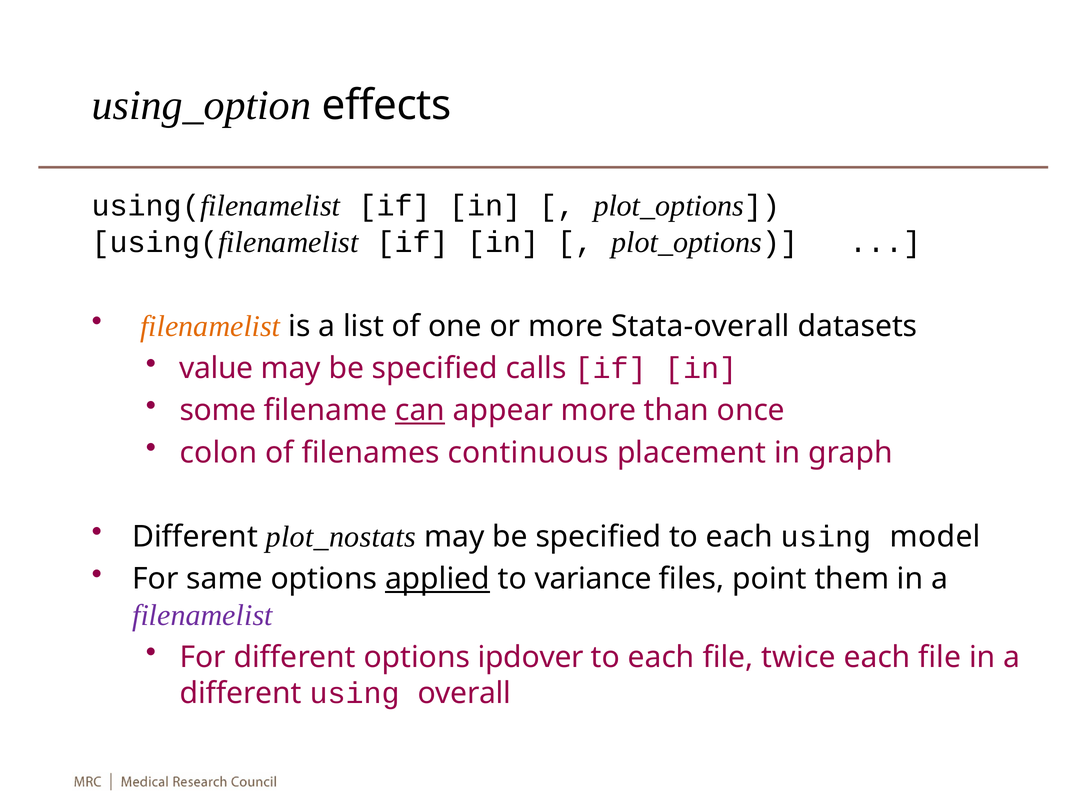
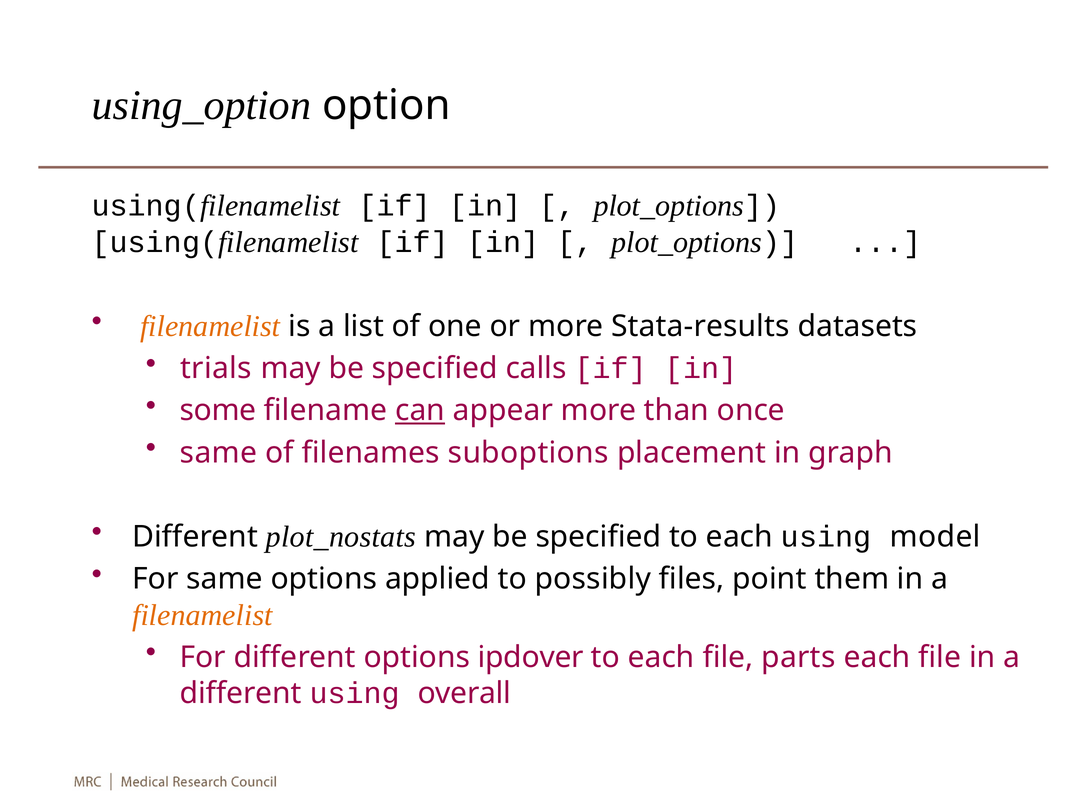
effects: effects -> option (386, 105)
Stata-overall: Stata-overall -> Stata-results (700, 326)
value: value -> trials (216, 368)
colon: colon -> same (218, 452)
continuous: continuous -> suboptions (528, 452)
applied underline: present -> none (437, 579)
variance: variance -> possibly (593, 579)
filenamelist colour: purple -> orange (202, 615)
twice: twice -> parts (798, 657)
